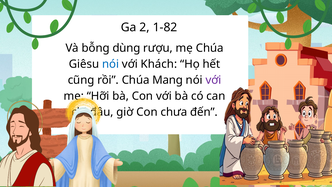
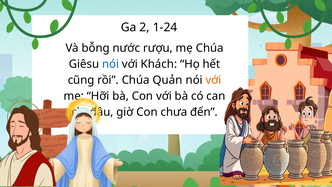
1-82: 1-82 -> 1-24 (165, 27)
dùng: dùng -> nước (126, 48)
Mang: Mang -> Quản (168, 80)
với colour: purple -> orange (213, 80)
